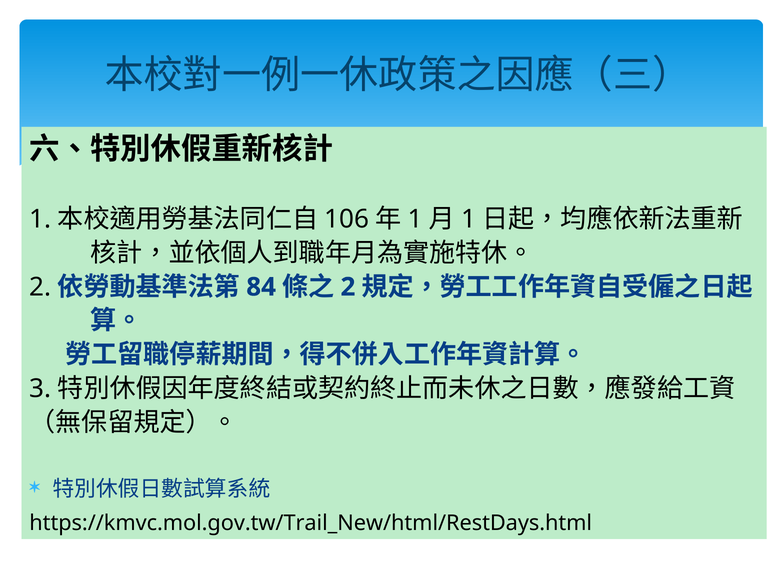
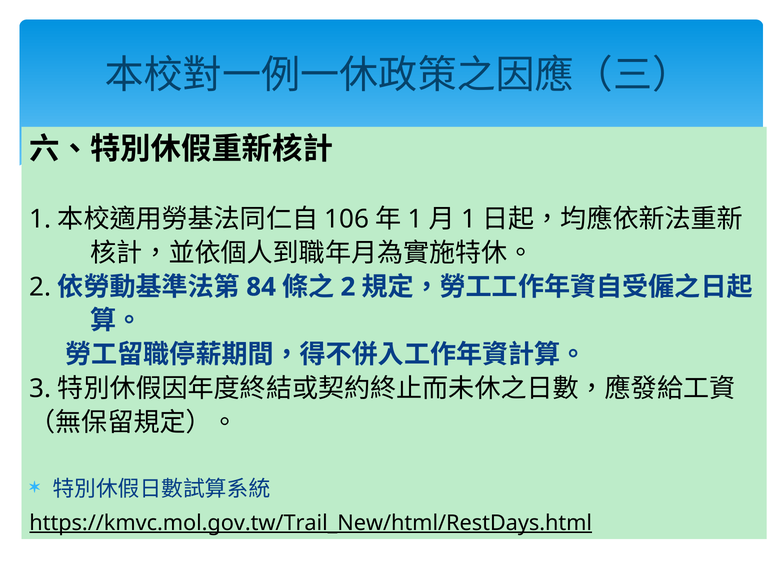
https://kmvc.mol.gov.tw/Trail_New/html/RestDays.html underline: none -> present (311, 523)
